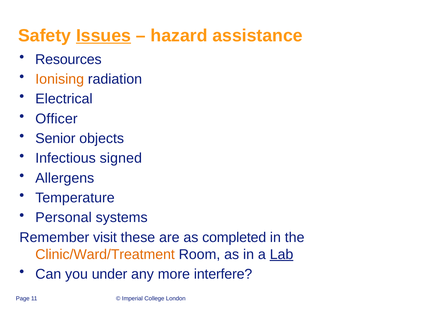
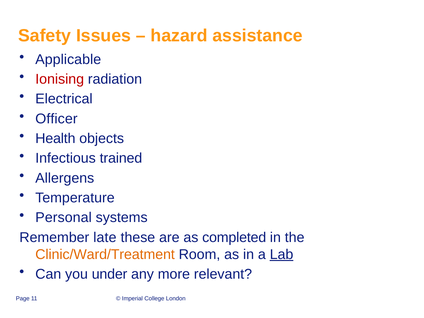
Issues underline: present -> none (103, 36)
Resources: Resources -> Applicable (68, 59)
Ionising colour: orange -> red (60, 79)
Senior: Senior -> Health (55, 139)
signed: signed -> trained (121, 158)
visit: visit -> late (105, 237)
interfere: interfere -> relevant (223, 274)
